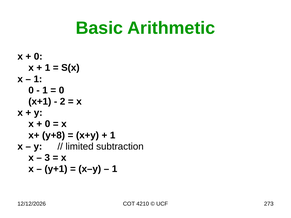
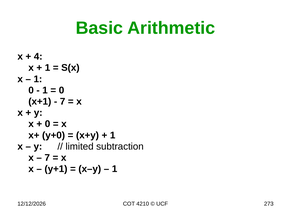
0: 0 -> 4 (38, 57)
2: 2 -> 7 (63, 102)
y+8: y+8 -> y+0 (54, 135)
3: 3 -> 7 (47, 158)
